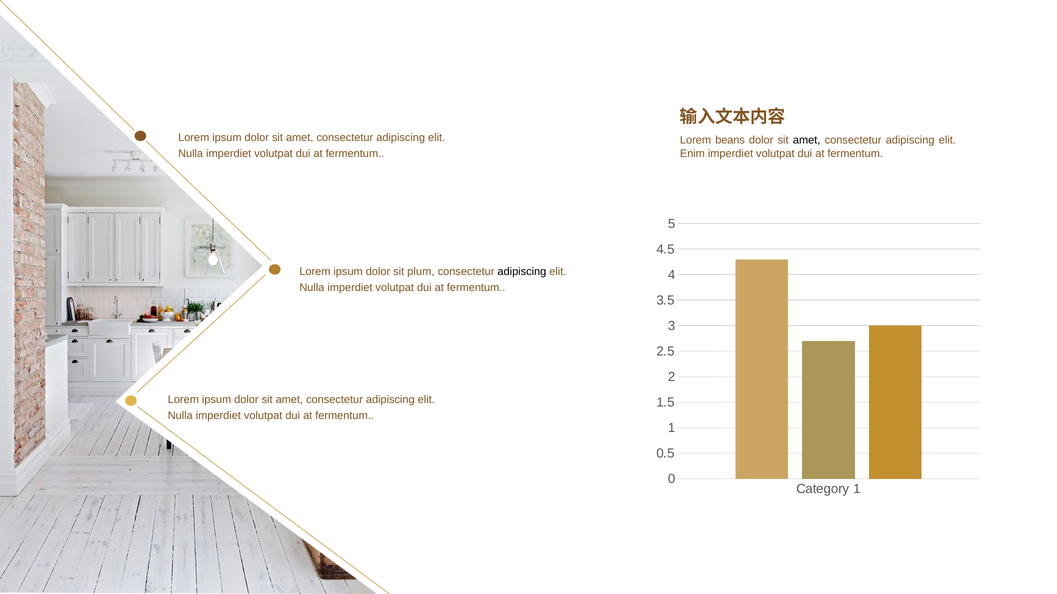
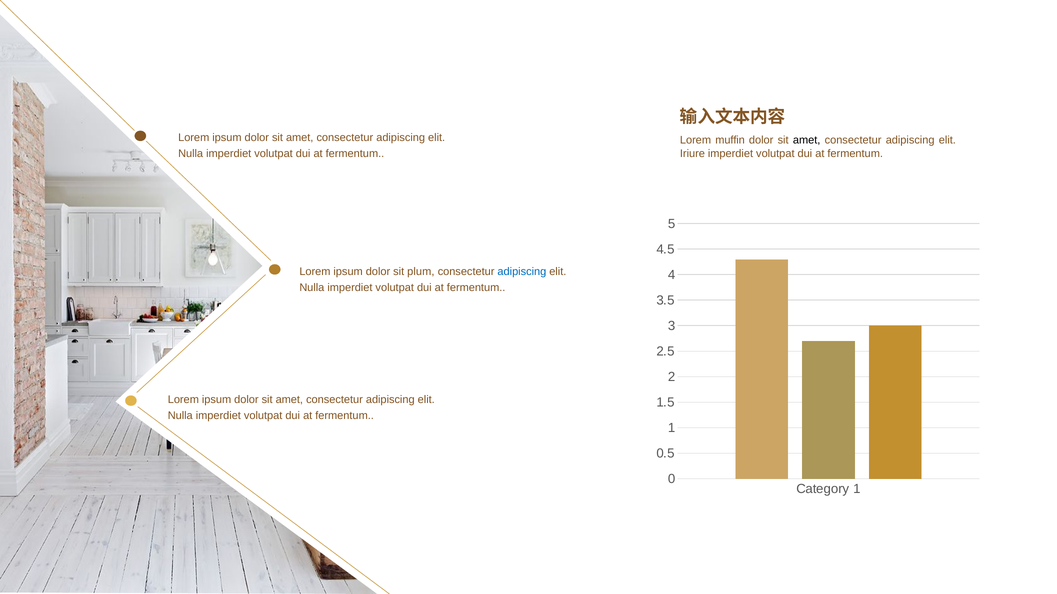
beans: beans -> muffin (730, 140)
Enim: Enim -> Iriure (692, 154)
adipiscing colour: black -> blue (522, 272)
